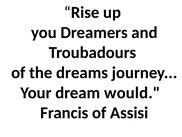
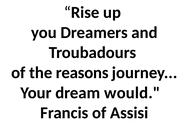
dreams: dreams -> reasons (82, 72)
